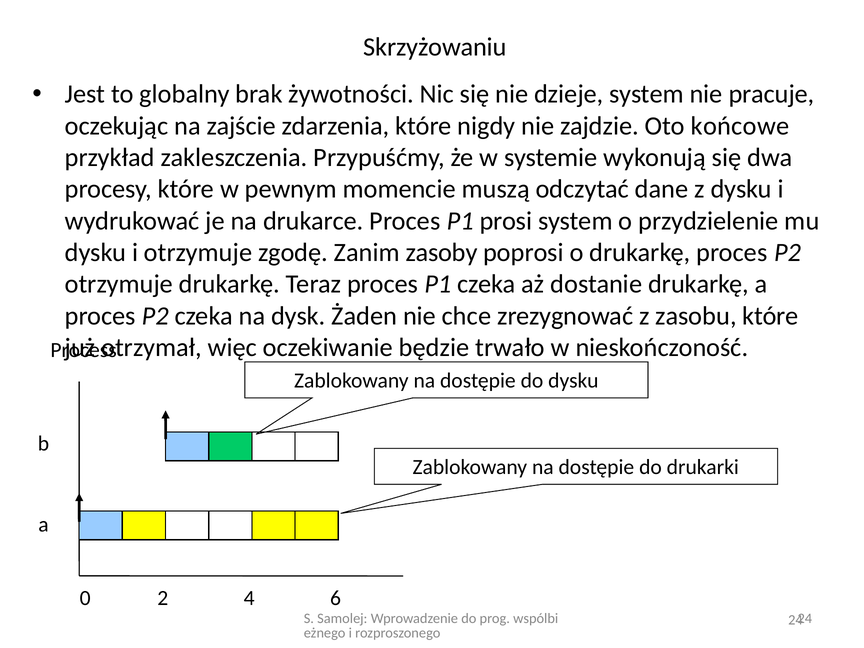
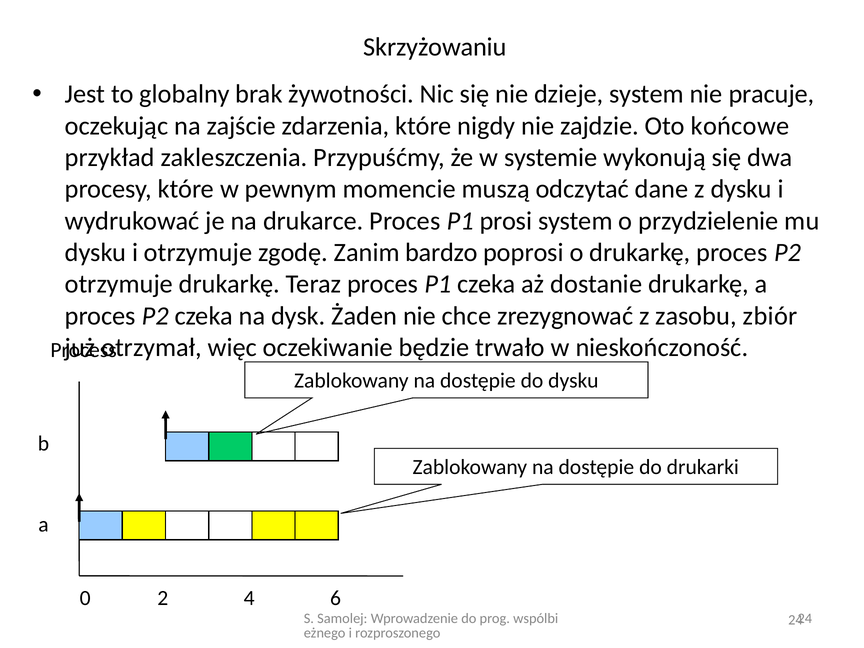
zasoby: zasoby -> bardzo (442, 253)
zasobu które: które -> zbiór (770, 316)
